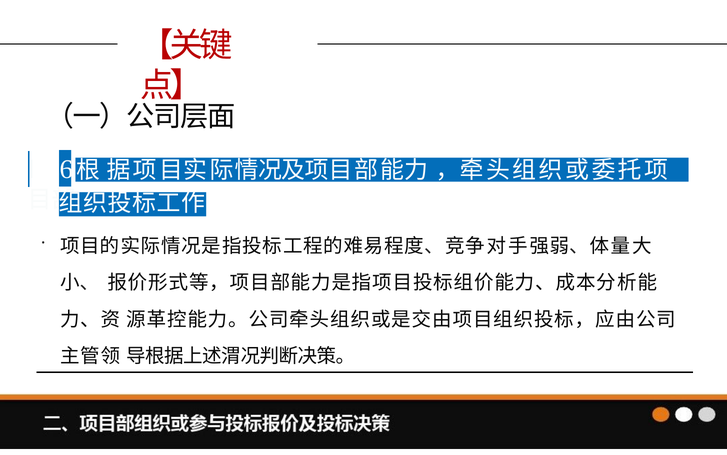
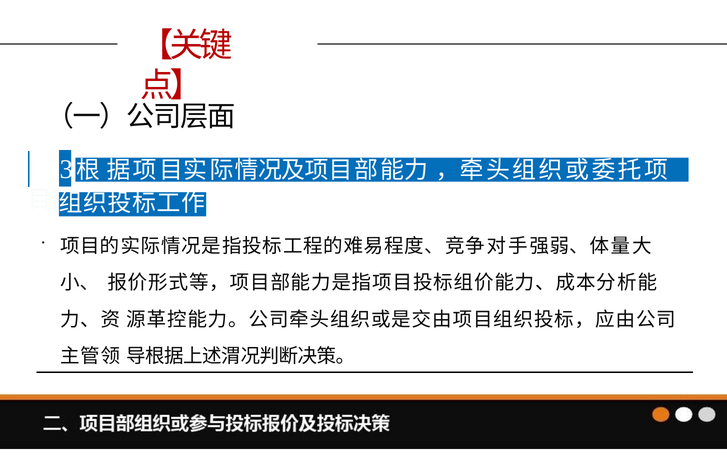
6: 6 -> 3 (66, 169)
